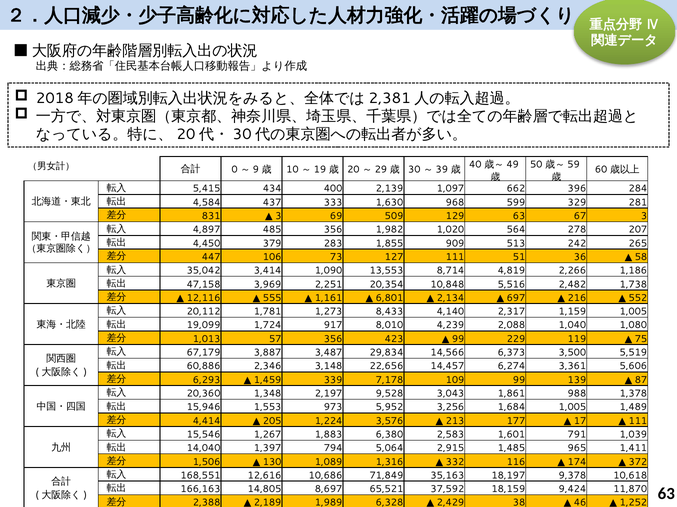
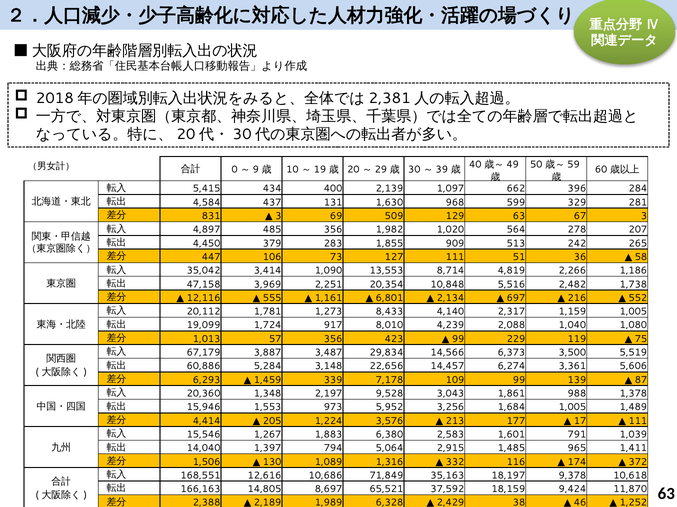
333: 333 -> 131 (333, 203)
2,346: 2,346 -> 5,284 (268, 367)
